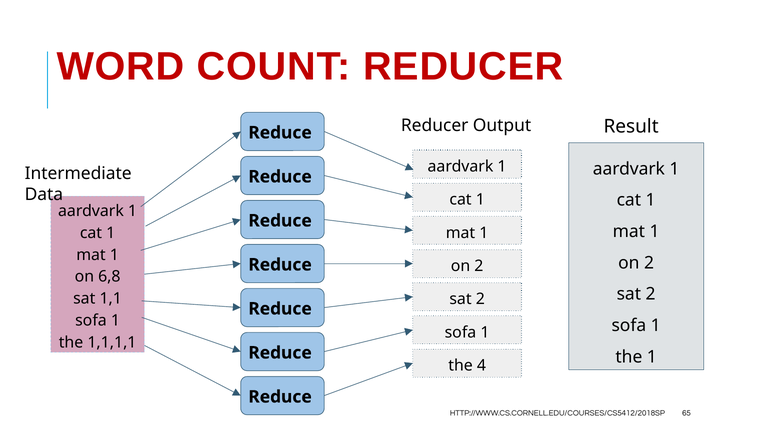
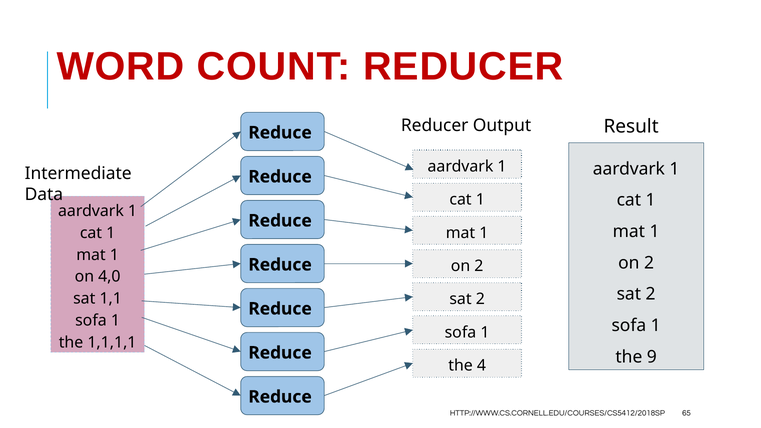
6,8: 6,8 -> 4,0 (109, 277)
the 1: 1 -> 9 (652, 357)
